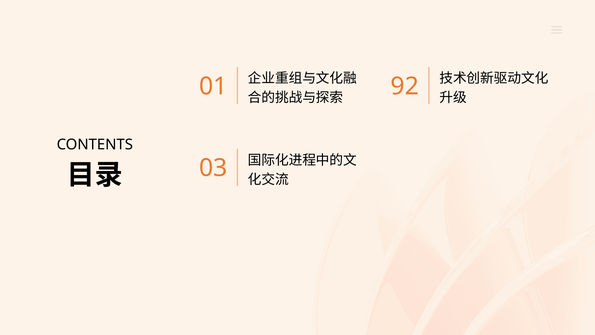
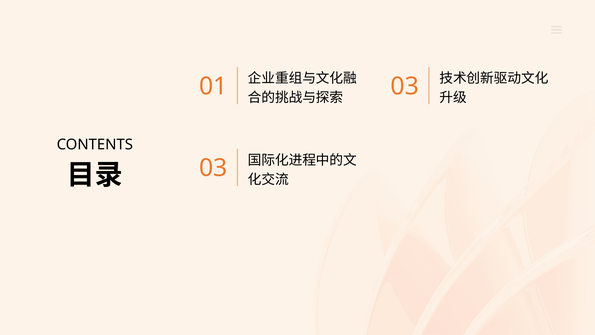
92: 92 -> 03 (405, 86)
